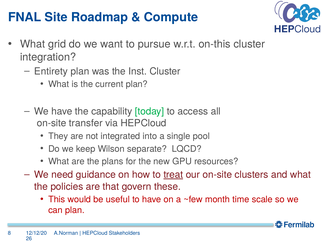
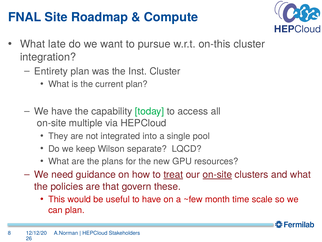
grid: grid -> late (57, 44)
transfer: transfer -> multiple (86, 123)
on-site underline: none -> present (217, 174)
